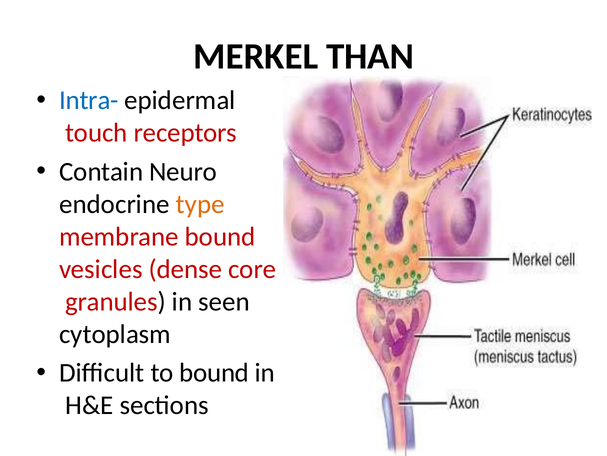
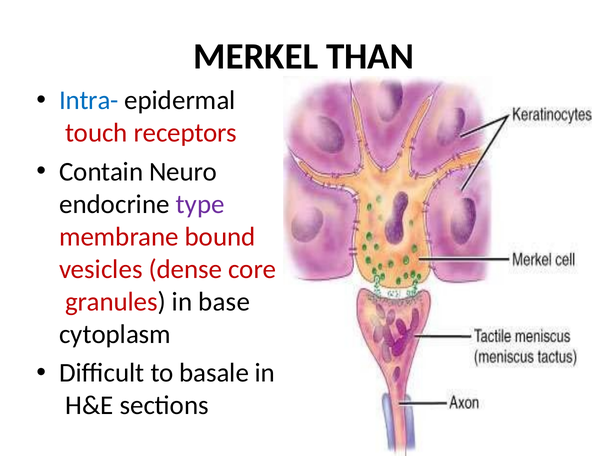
type colour: orange -> purple (200, 204)
seen: seen -> base (224, 301)
to bound: bound -> basale (214, 372)
